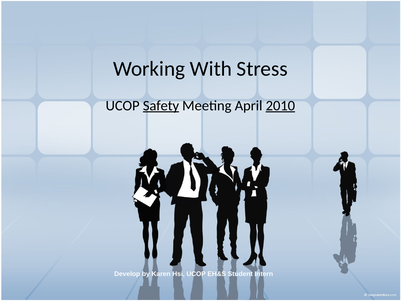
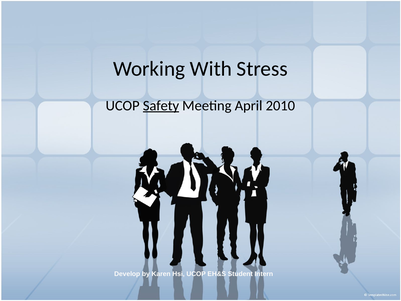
2010 underline: present -> none (280, 105)
